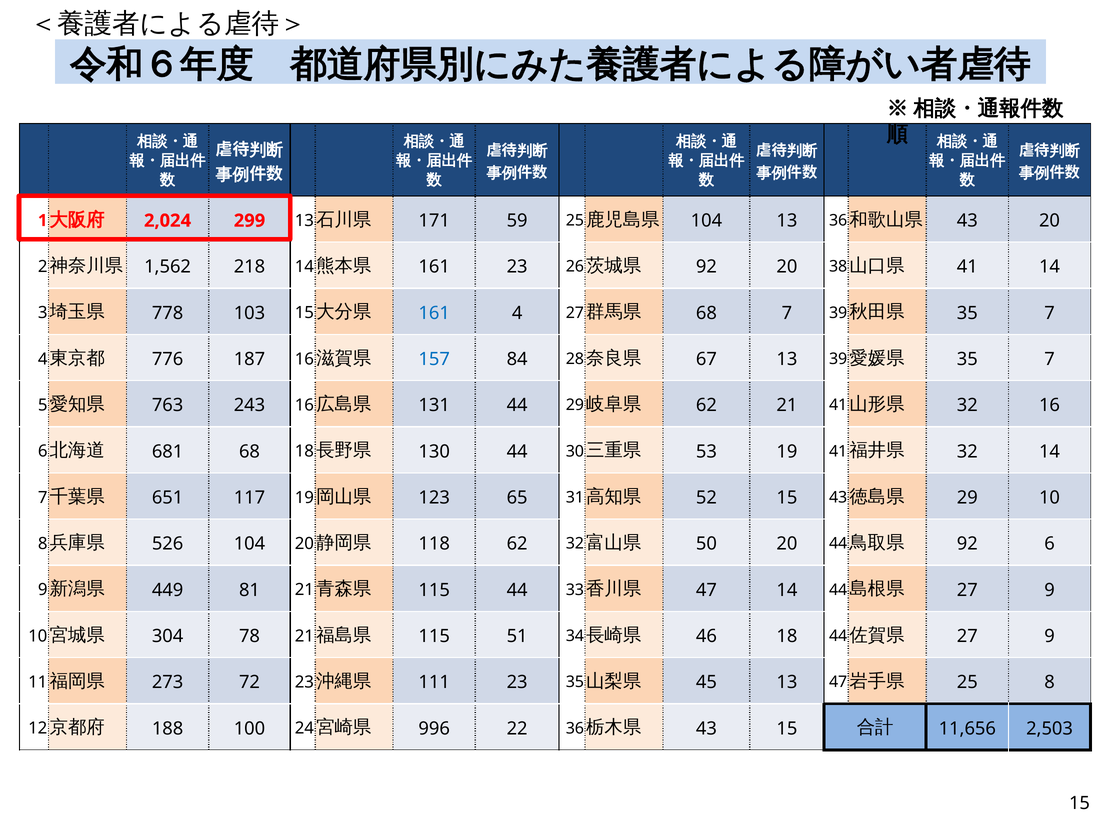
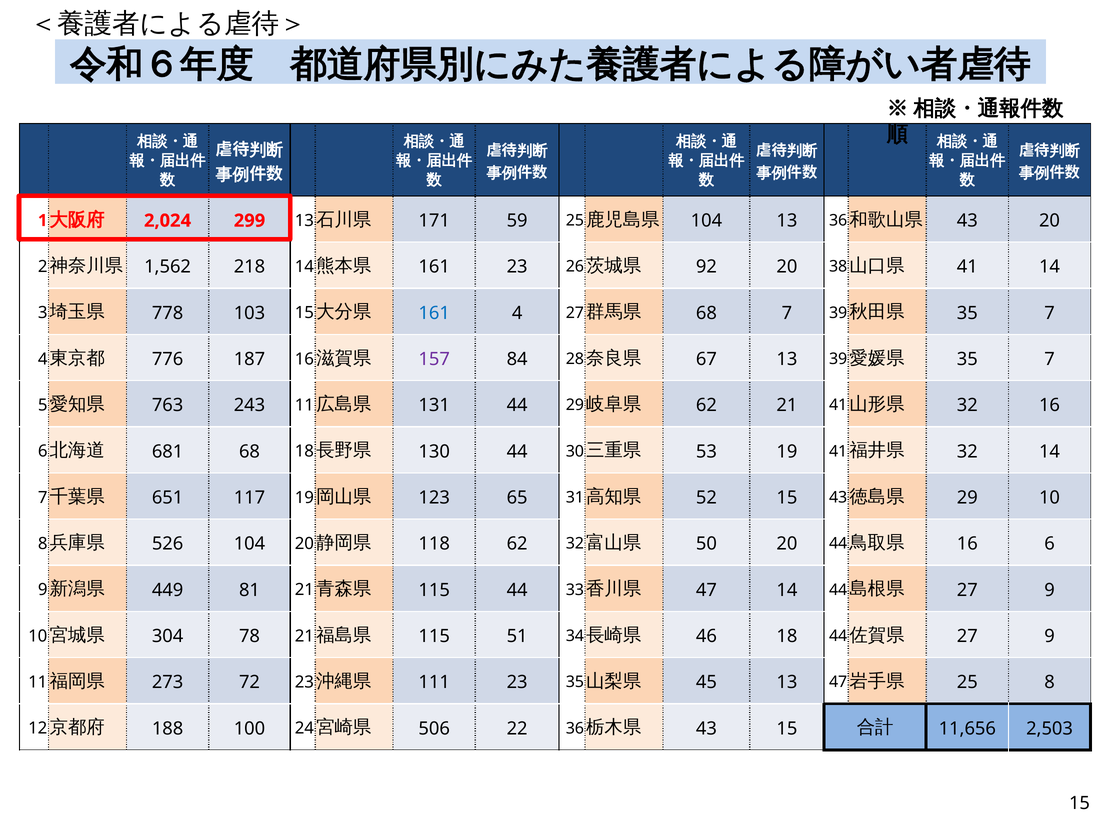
157 colour: blue -> purple (434, 359)
243 16: 16 -> 11 (304, 406)
92: 92 -> 16 (967, 544)
996: 996 -> 506 (434, 729)
